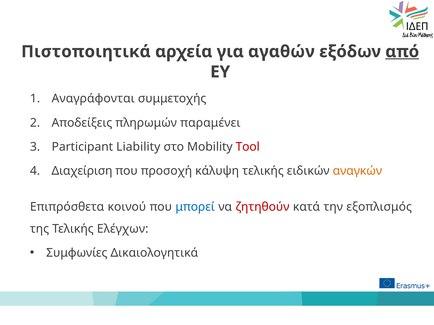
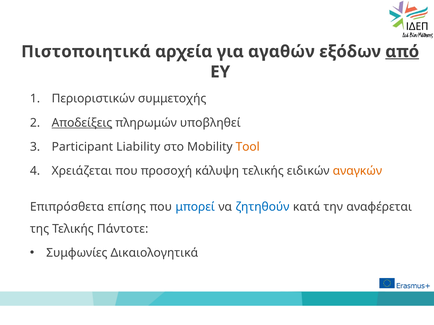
Αναγράφονται: Αναγράφονται -> Περιοριστικών (93, 99)
Αποδείξεις underline: none -> present (82, 123)
παραμένει: παραμένει -> υποβληθεί (210, 123)
Tool colour: red -> orange (248, 147)
Διαχείριση: Διαχείριση -> Χρειάζεται (82, 171)
κοινού: κοινού -> επίσης (127, 207)
ζητηθούν colour: red -> blue (262, 207)
εξοπλισμός: εξοπλισμός -> αναφέρεται (379, 207)
Ελέγχων: Ελέγχων -> Πάντοτε (123, 229)
